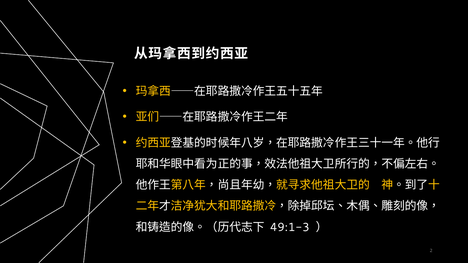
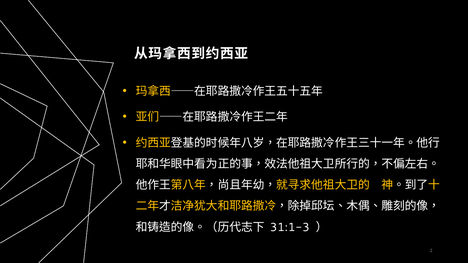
49:1-3: 49:1-3 -> 31:1-3 (290, 227)
